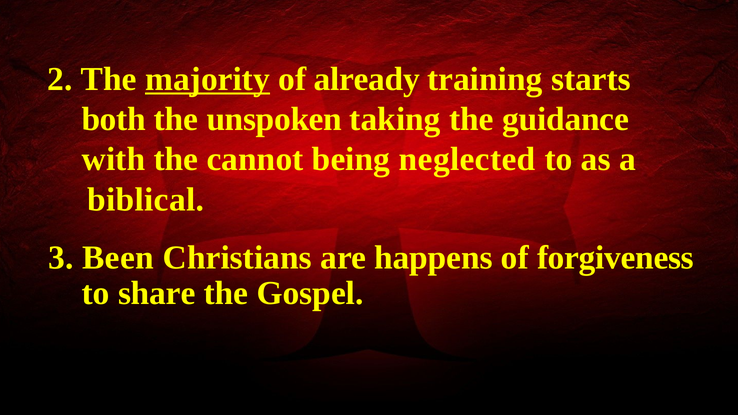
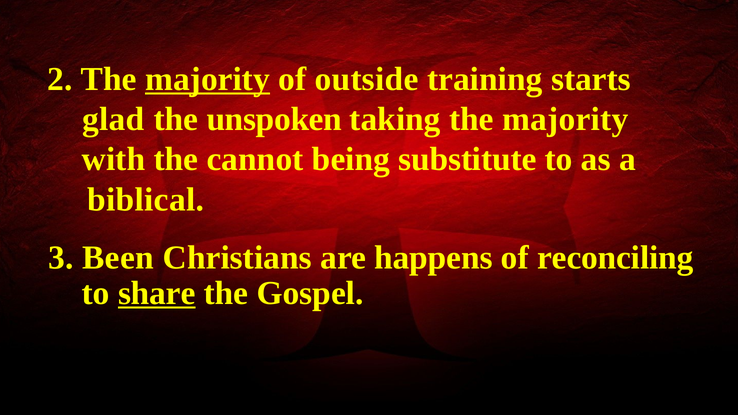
already: already -> outside (367, 79)
both: both -> glad (113, 119)
taking the guidance: guidance -> majority (565, 119)
neglected: neglected -> substitute (467, 159)
forgiveness: forgiveness -> reconciling (615, 258)
share underline: none -> present (157, 293)
